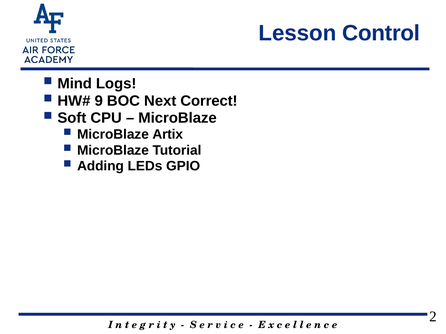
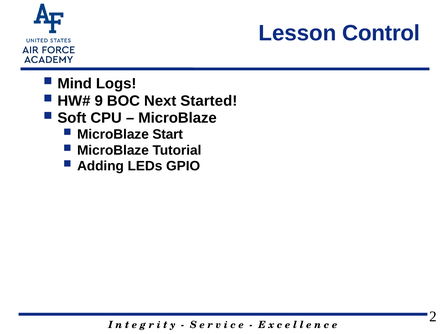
Correct: Correct -> Started (209, 101)
Artix: Artix -> Start (168, 135)
